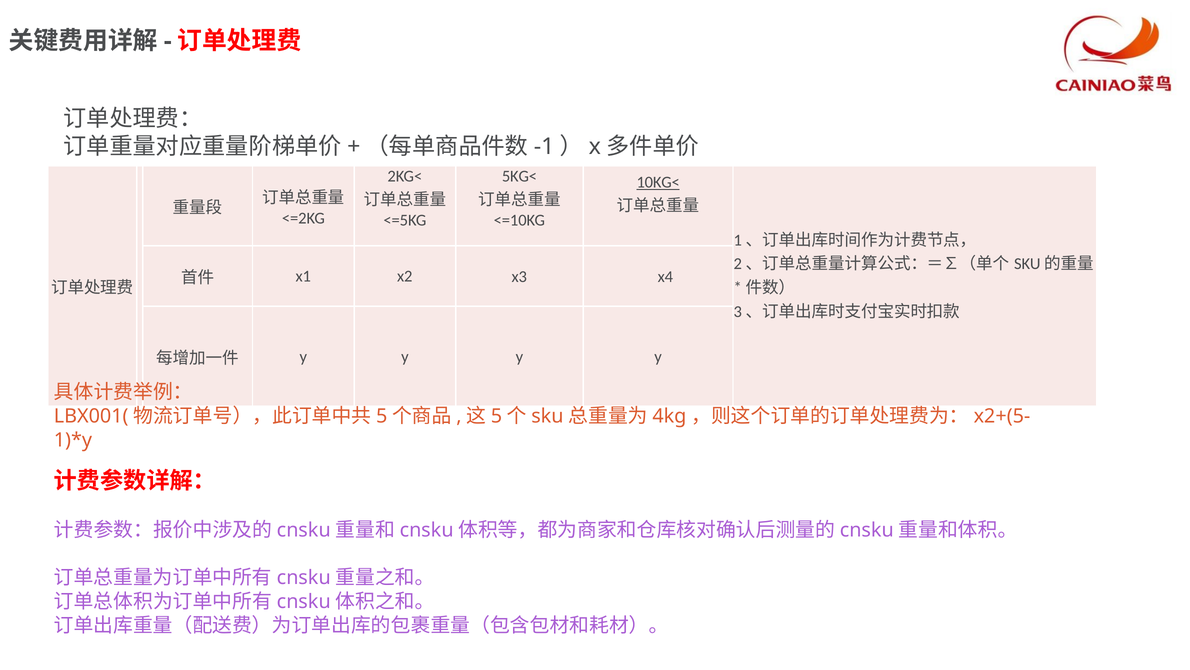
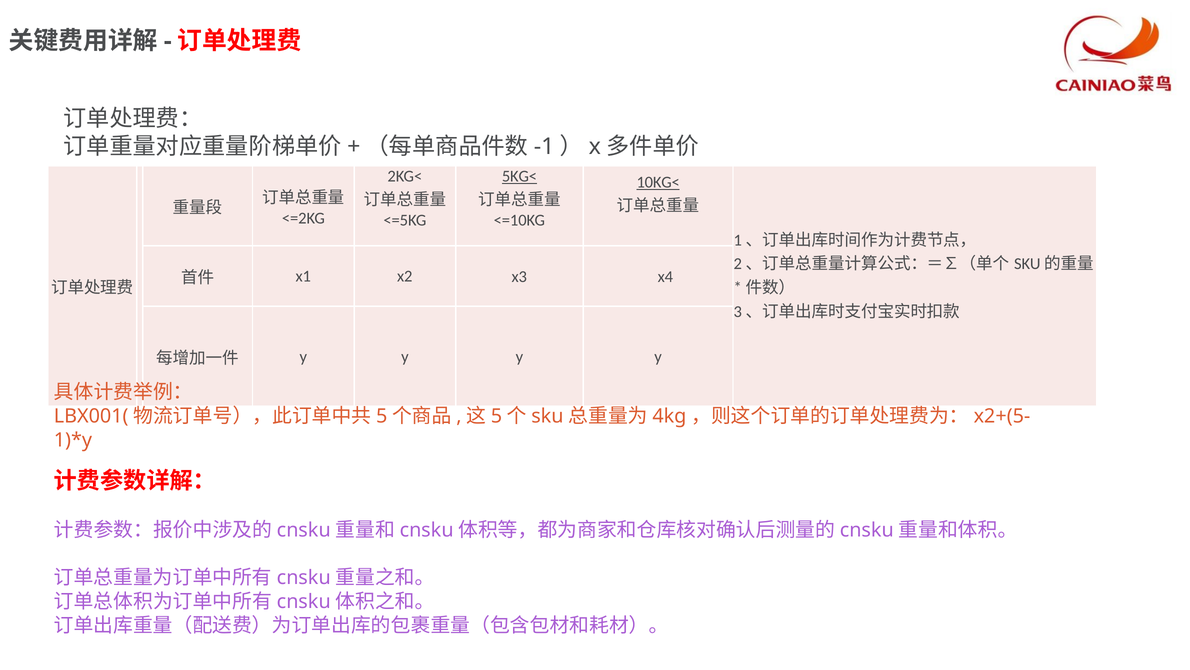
5KG< underline: none -> present (519, 176)
